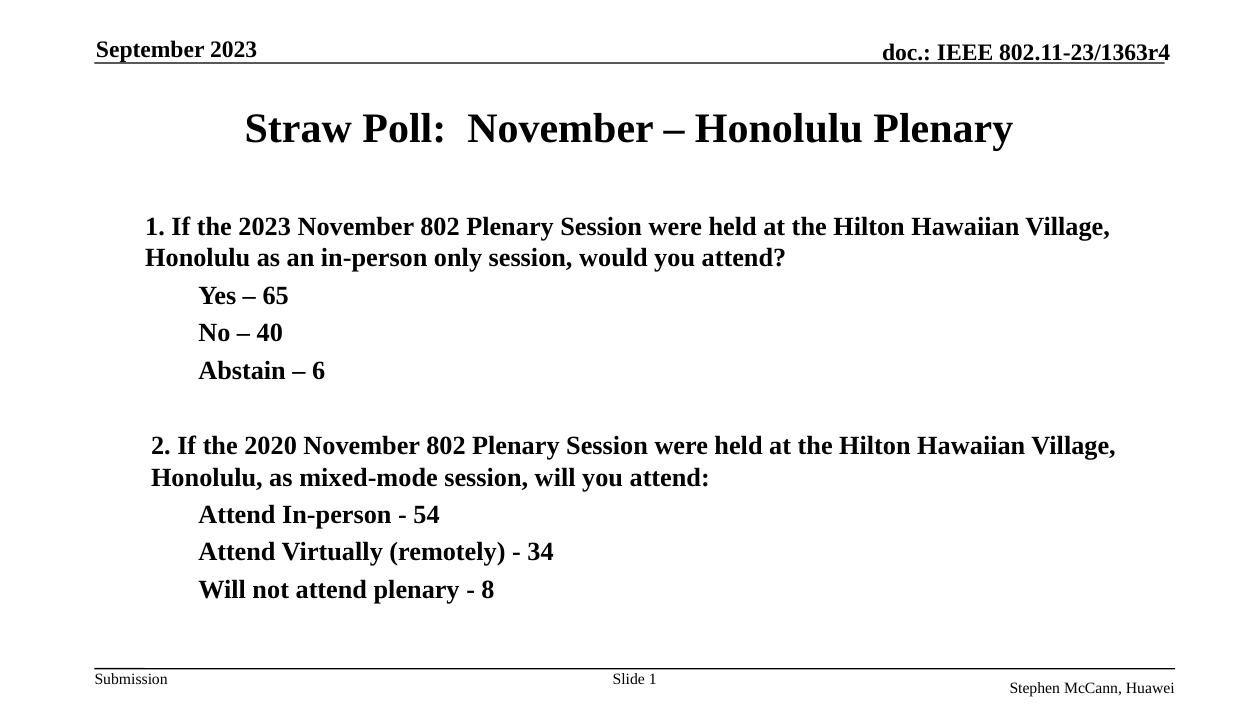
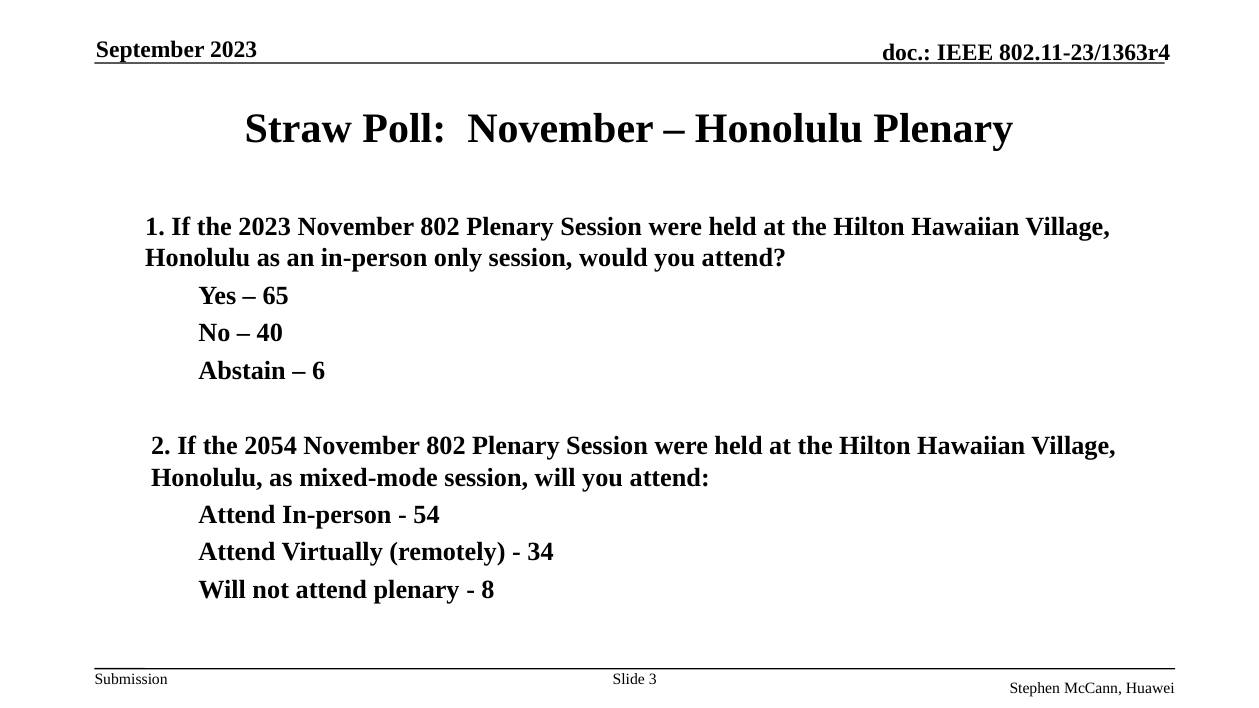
2020: 2020 -> 2054 (271, 446)
Slide 1: 1 -> 3 (653, 679)
